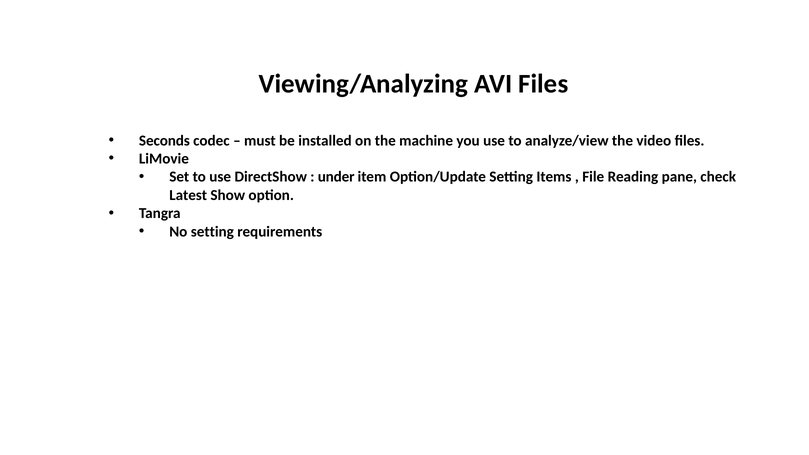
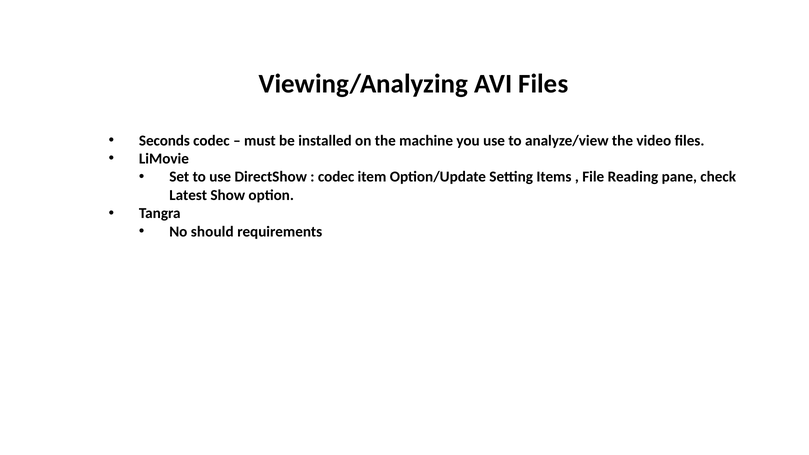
under: under -> codec (336, 177)
No setting: setting -> should (212, 232)
